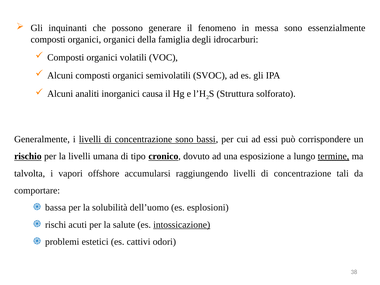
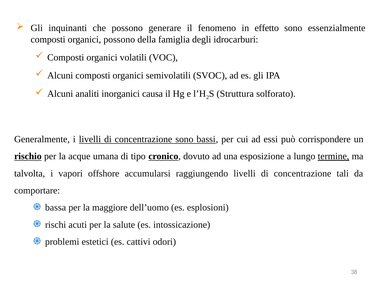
messa: messa -> effetto (267, 28)
organici organici: organici -> possono (119, 39)
la livelli: livelli -> acque (79, 156)
solubilità: solubilità -> maggiore (110, 208)
intossicazione underline: present -> none (182, 225)
